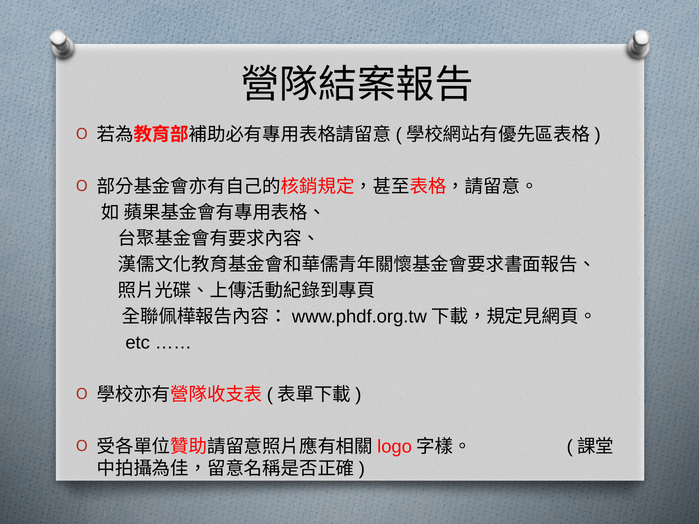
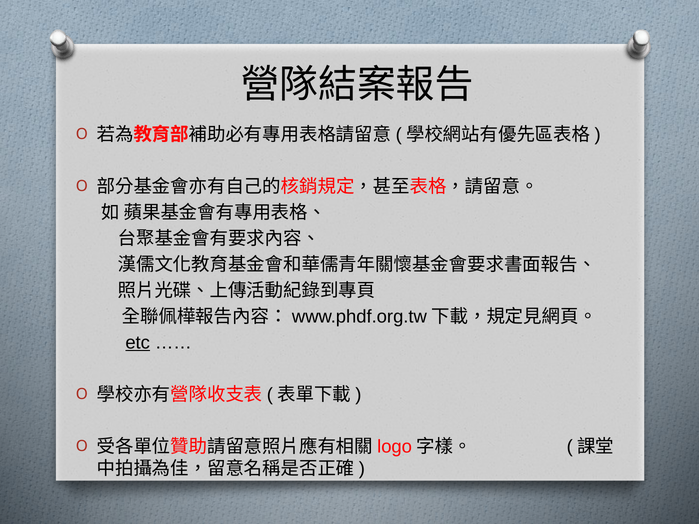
etc underline: none -> present (138, 343)
